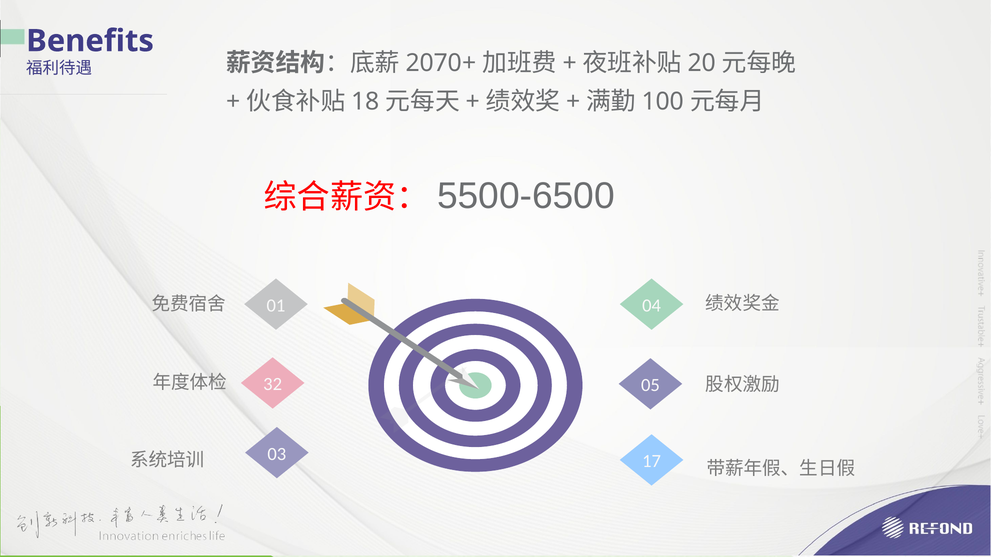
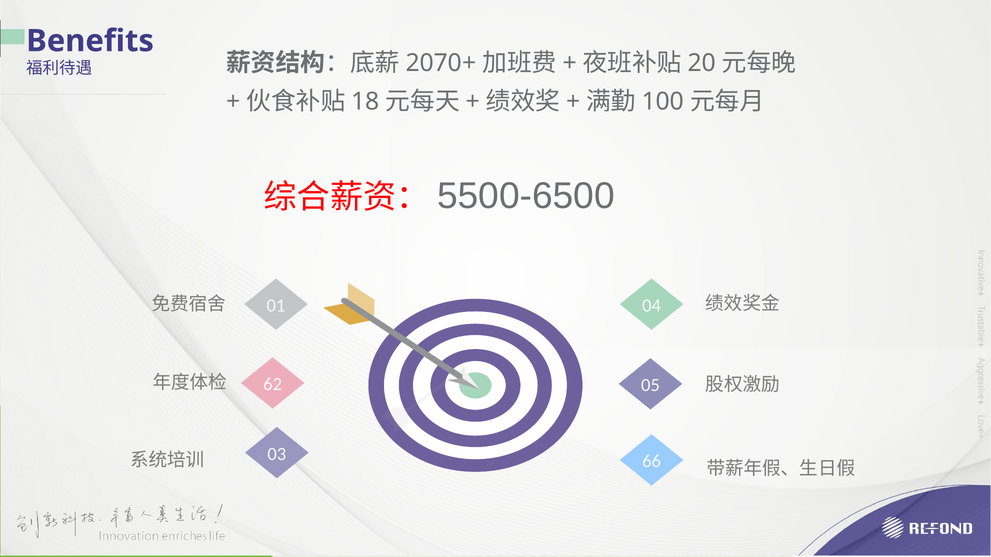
32: 32 -> 62 (273, 385)
17: 17 -> 66 (652, 462)
